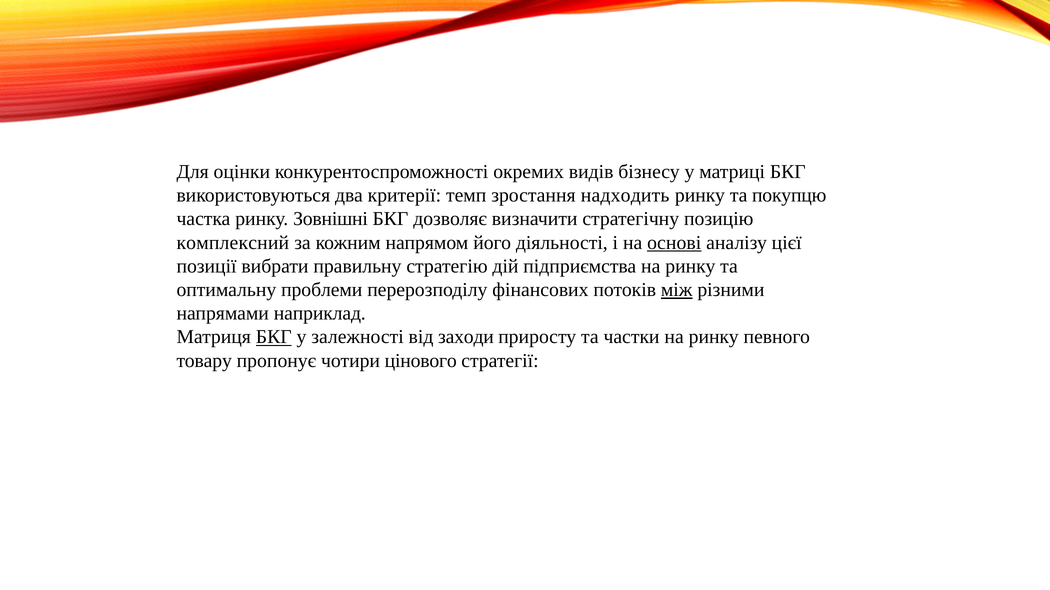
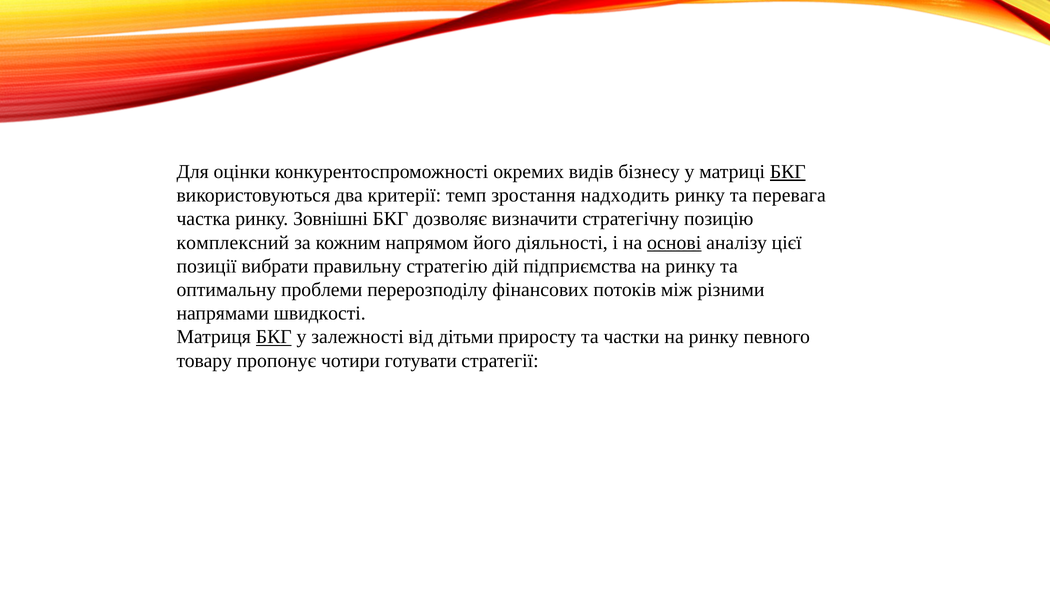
БКГ underline: none -> present (788, 172)
покупцю: покупцю -> перевага (789, 196)
між underline: present -> none (677, 290)
наприклад: наприклад -> швидкості (320, 314)
заходи: заходи -> дітьми (466, 337)
цінового: цінового -> готувати (421, 361)
